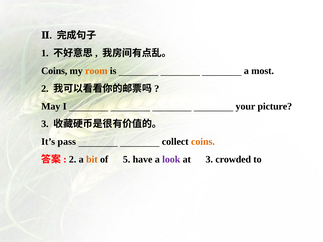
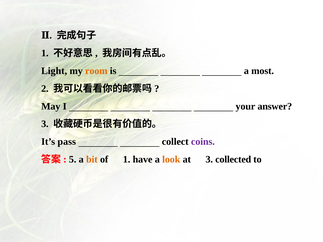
Coins: Coins -> Light (54, 71)
picture: picture -> answer (275, 106)
coins colour: orange -> purple (203, 142)
2: 2 -> 5 (73, 160)
of 5: 5 -> 1 (127, 160)
look colour: purple -> orange (171, 160)
crowded: crowded -> collected (233, 160)
